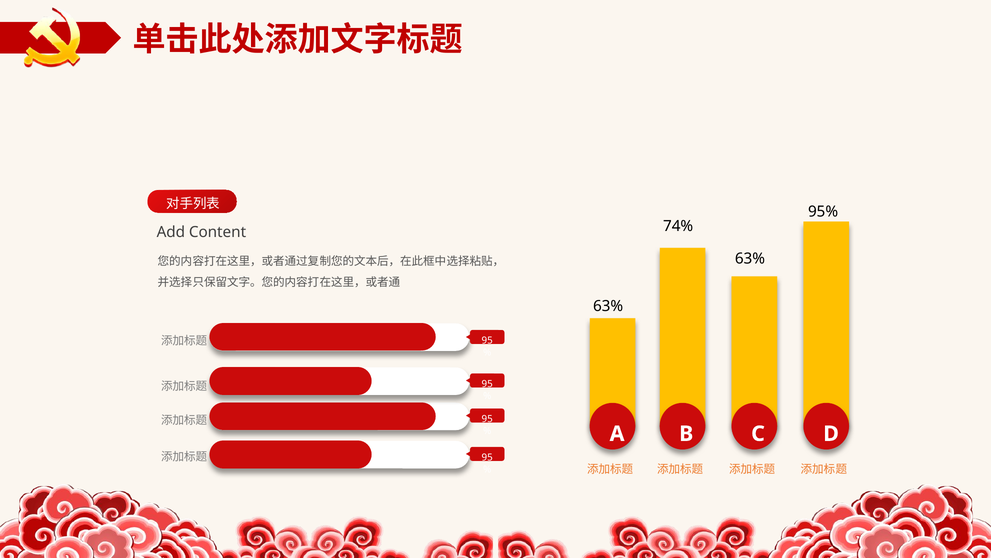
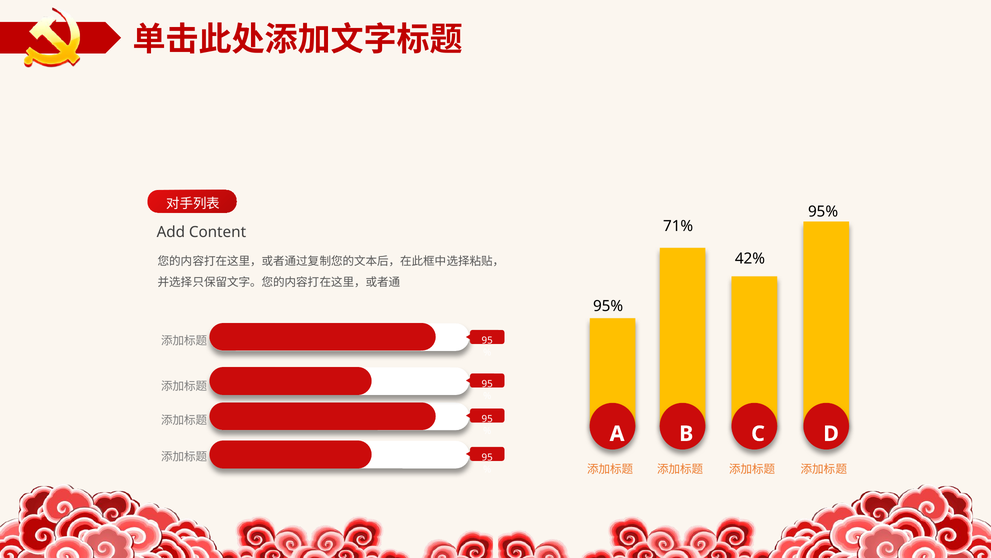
74%: 74% -> 71% (678, 226)
63%: 63% -> 42% (750, 258)
63%: 63% -> 95% (608, 306)
